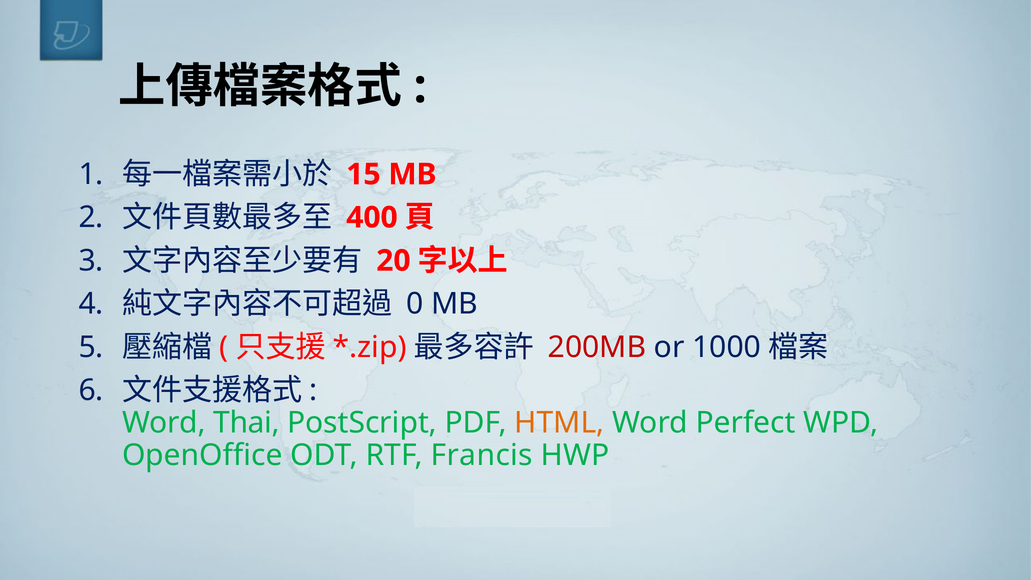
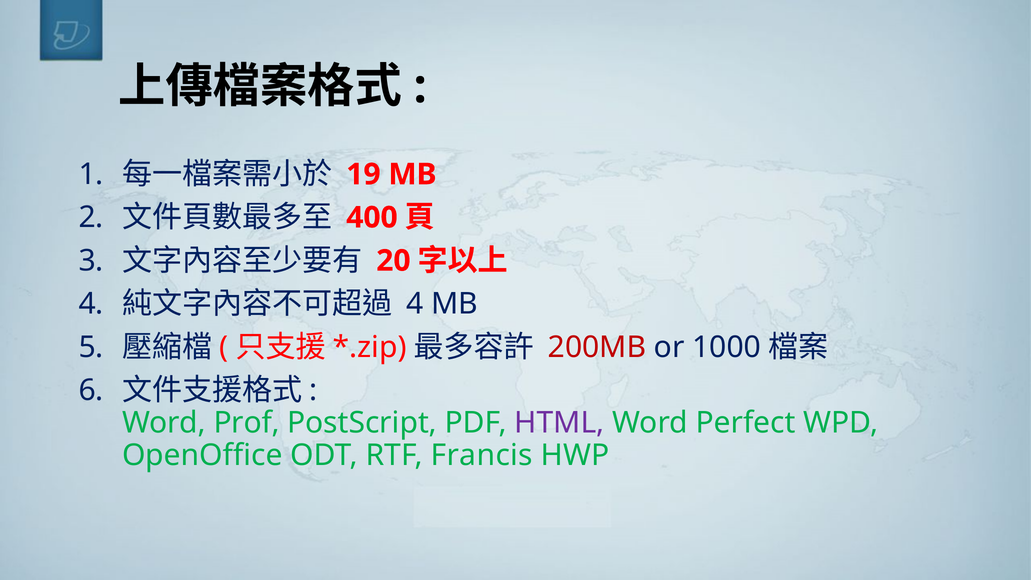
15: 15 -> 19 (363, 174)
0: 0 -> 4 (415, 304)
Thai: Thai -> Prof (247, 423)
HTML colour: orange -> purple (559, 423)
